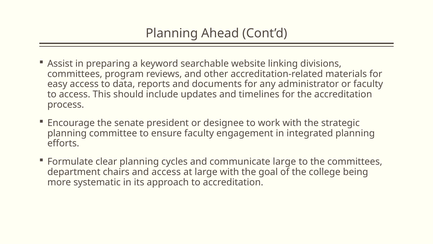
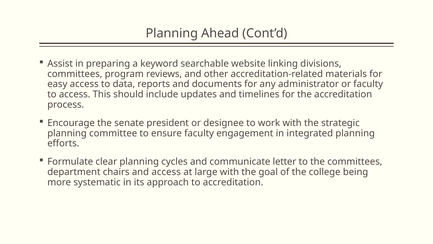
communicate large: large -> letter (284, 162)
